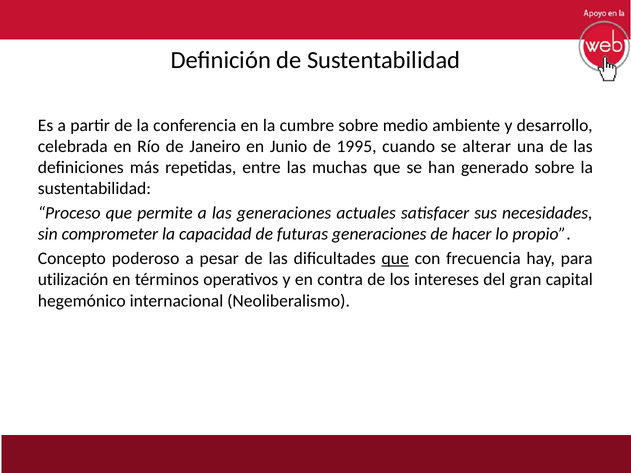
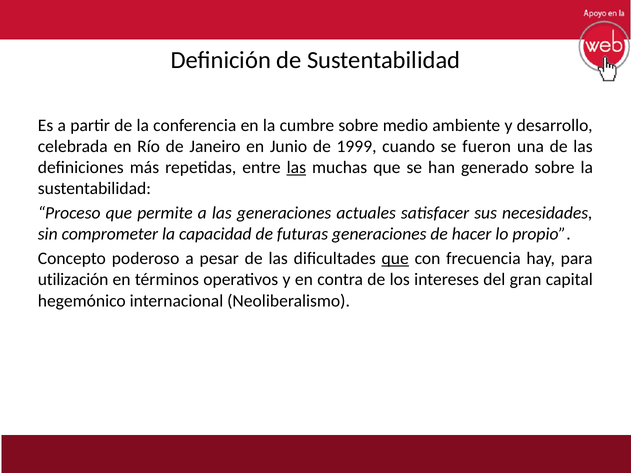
1995: 1995 -> 1999 (357, 146)
alterar: alterar -> fueron (487, 146)
las underline: none -> present (296, 167)
